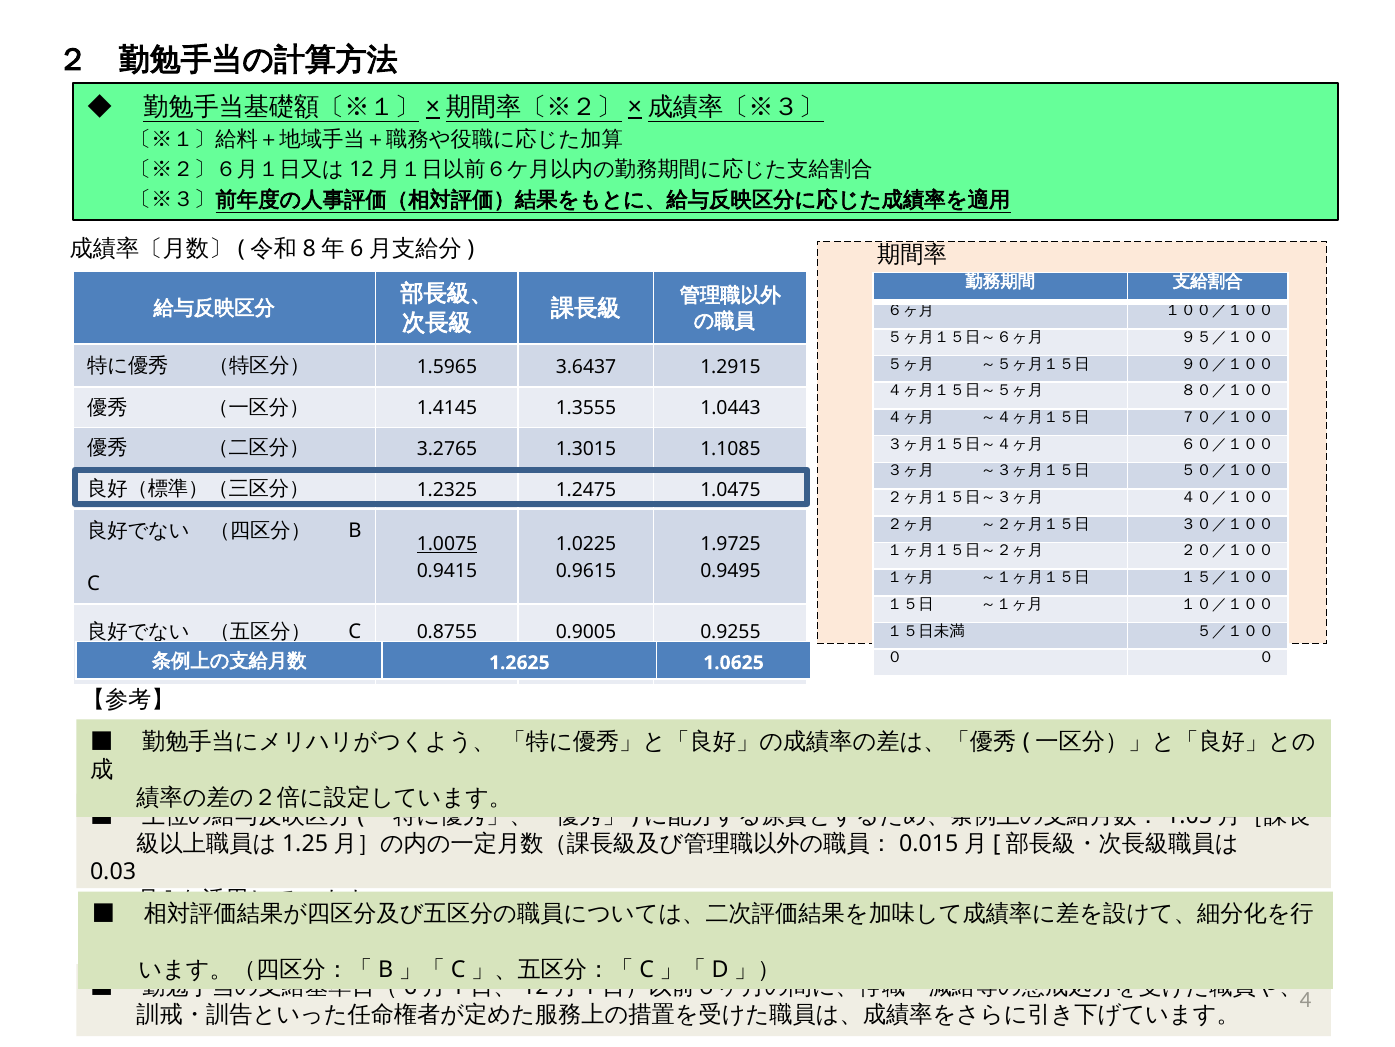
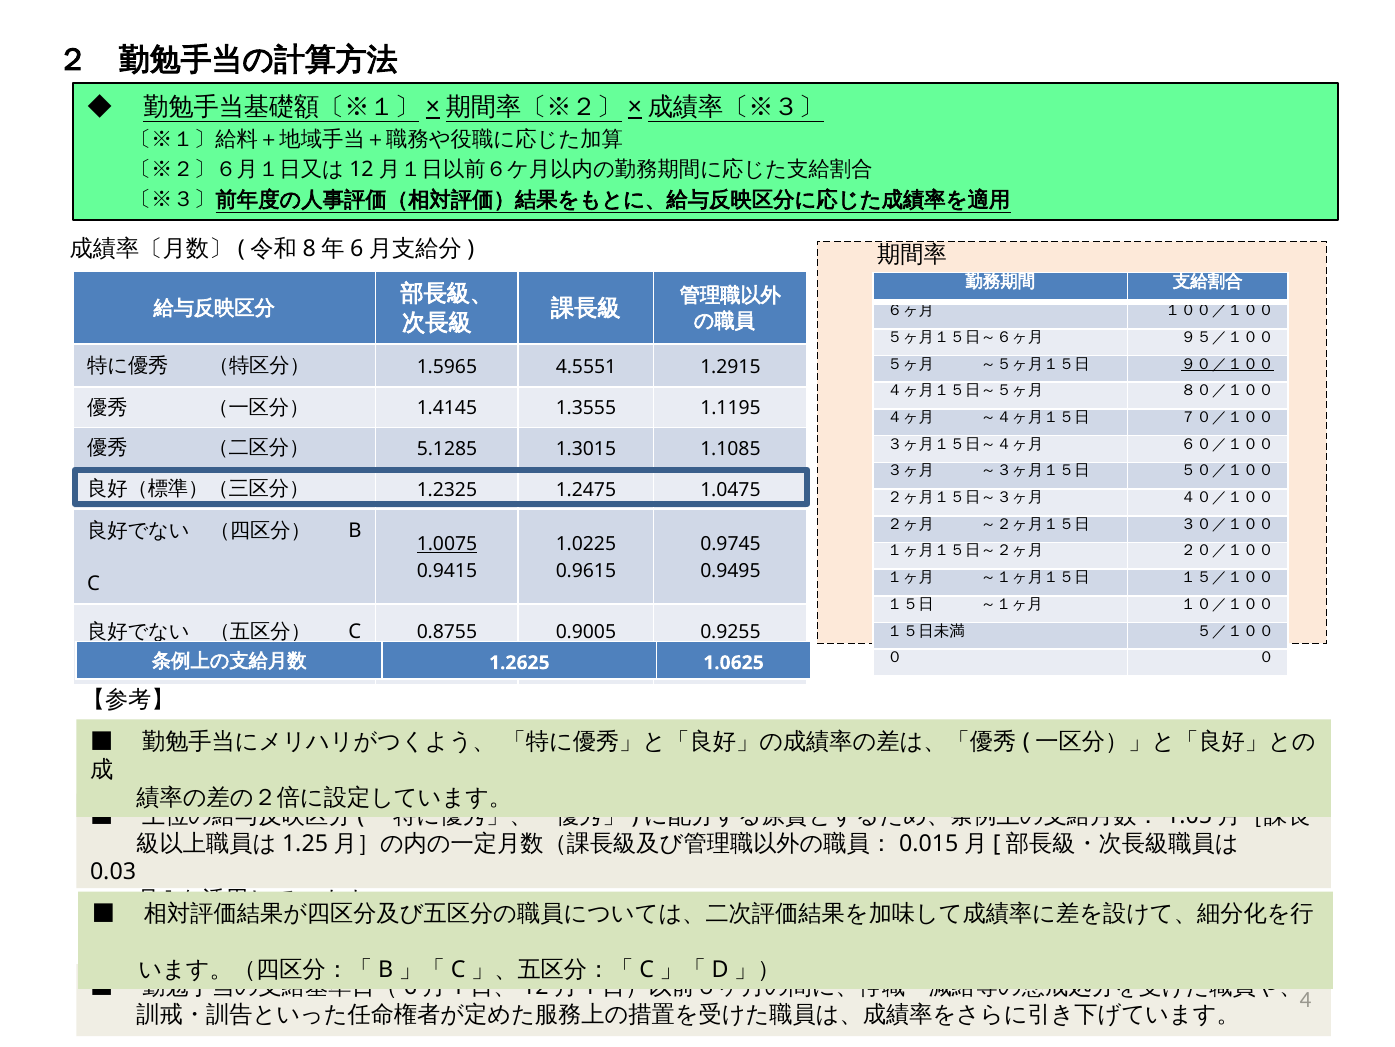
3.6437: 3.6437 -> 4.5551 (586, 366)
９０／１００ underline: none -> present (1227, 364)
1.0443: 1.0443 -> 1.1195 (730, 408)
3.2765: 3.2765 -> 5.1285 (447, 449)
1.9725: 1.9725 -> 0.9745 (730, 544)
